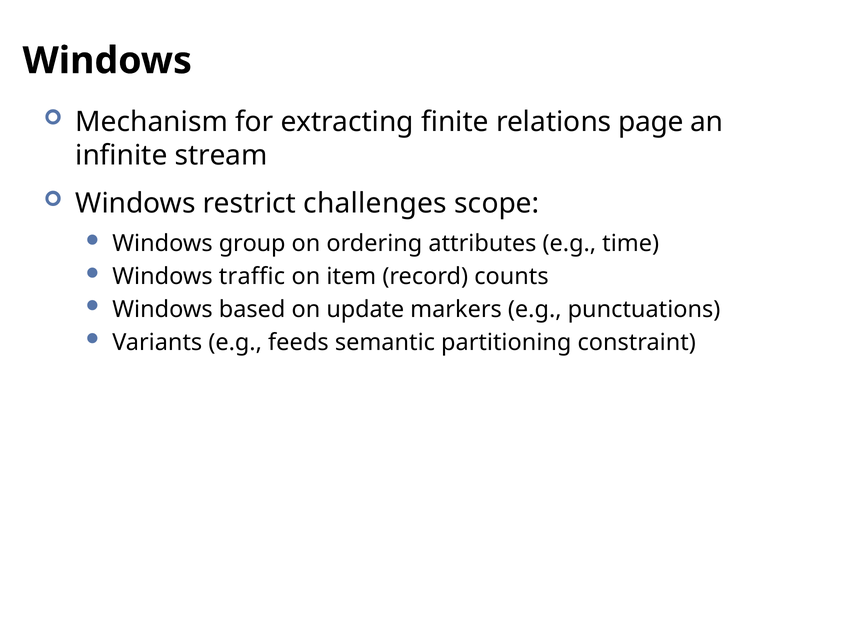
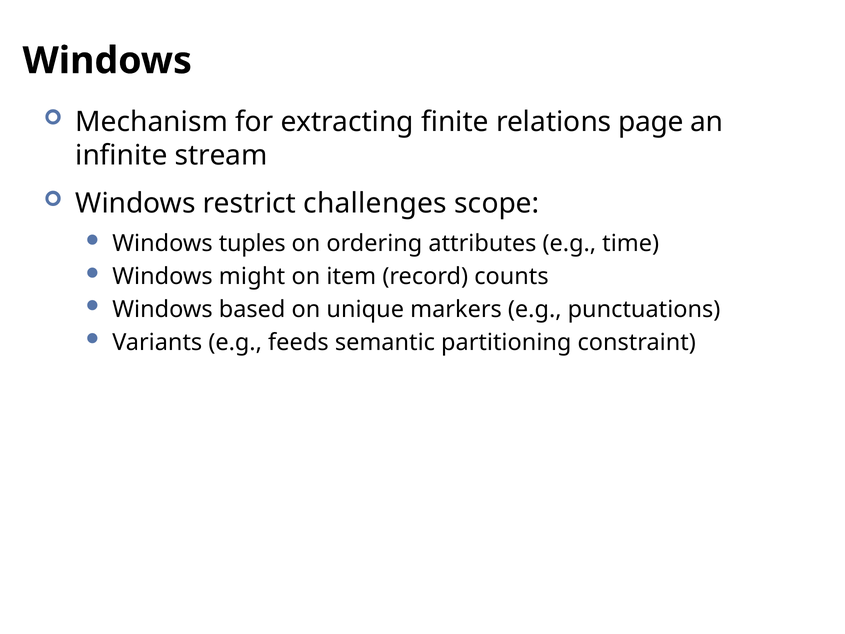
group: group -> tuples (252, 243)
traffic: traffic -> might (252, 276)
update: update -> unique (365, 309)
